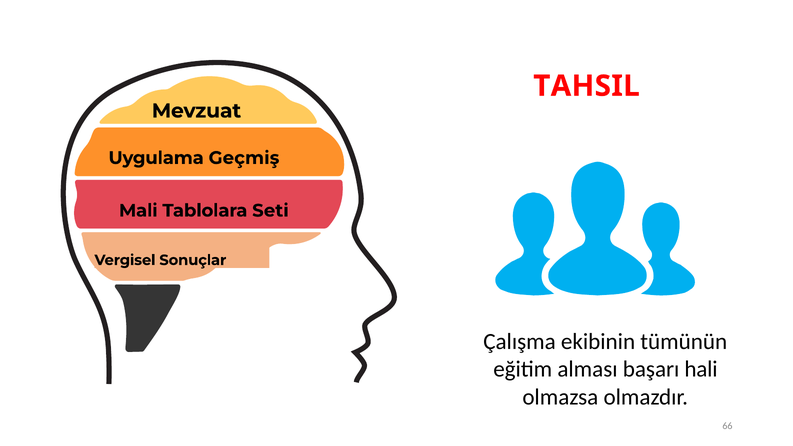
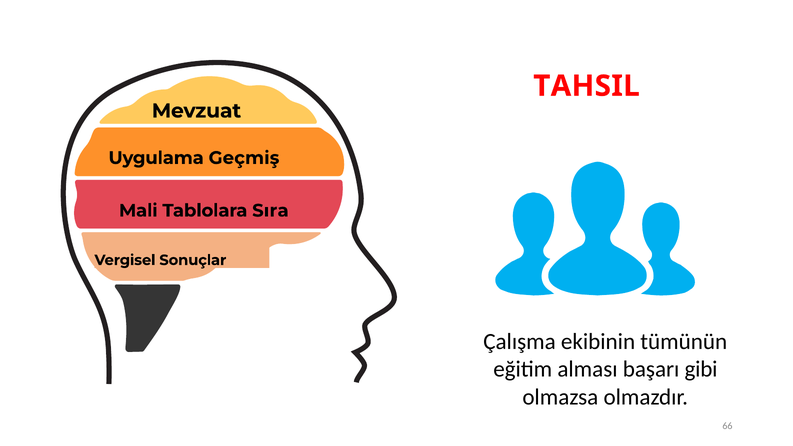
Seti: Seti -> Sıra (270, 211)
hali: hali -> gibi (701, 369)
